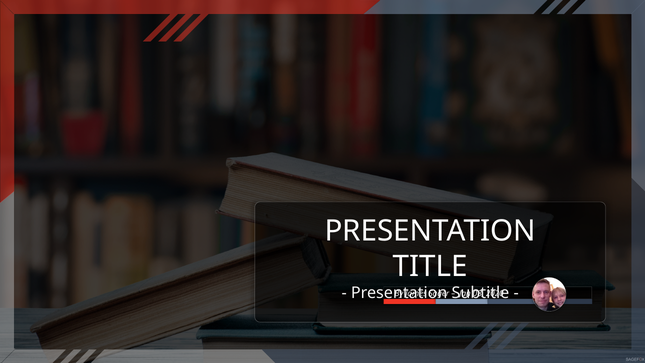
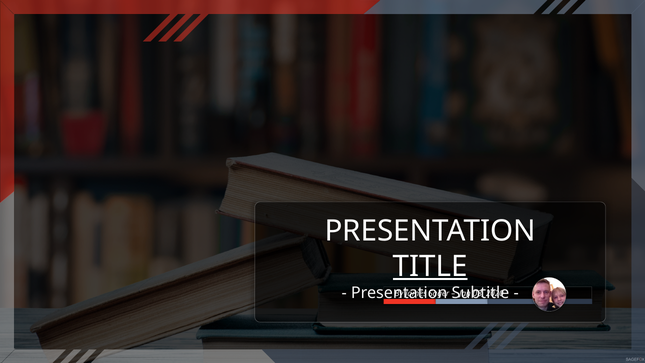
TITLE underline: none -> present (430, 266)
